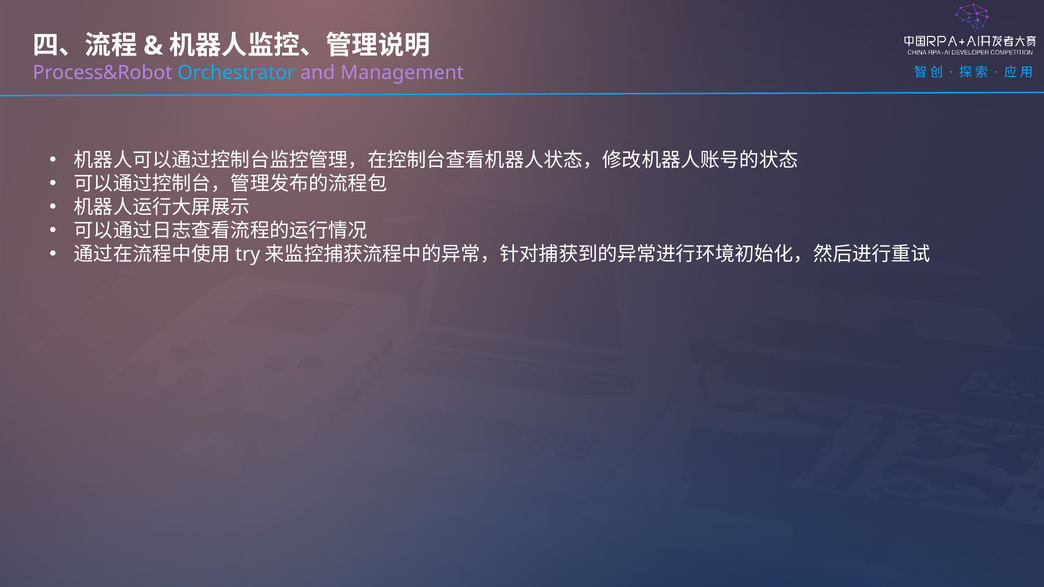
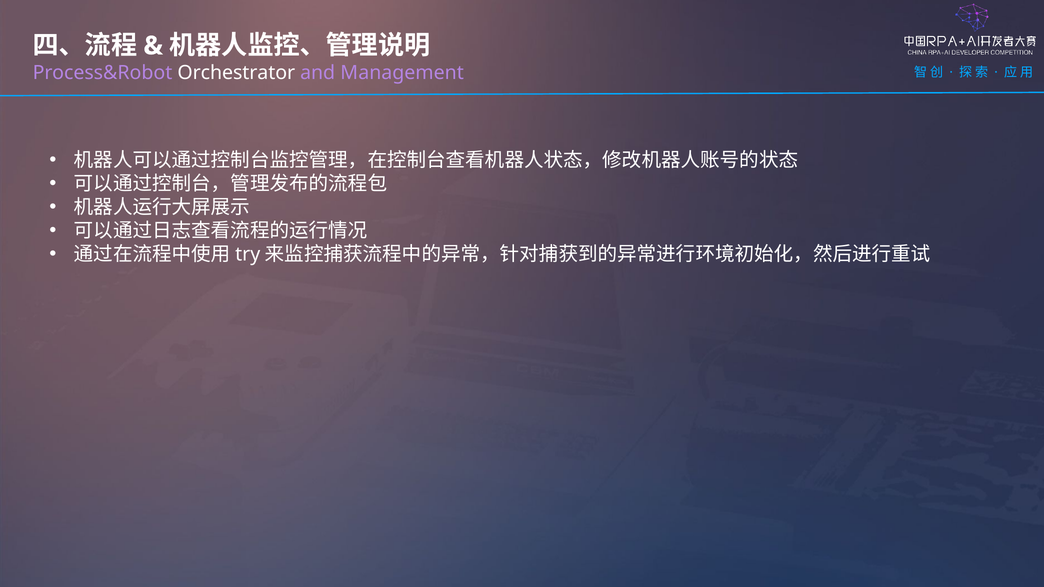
Orchestrator colour: light blue -> white (236, 73)
